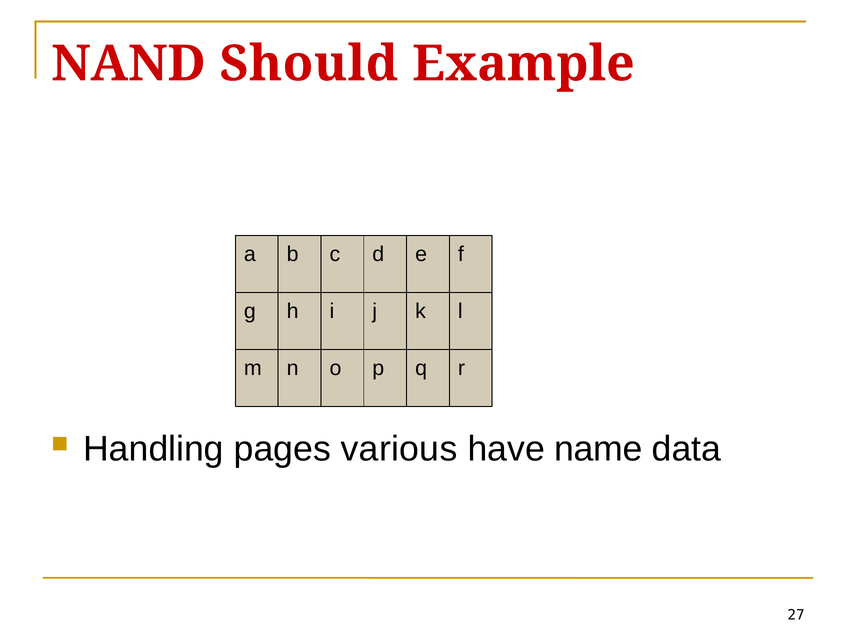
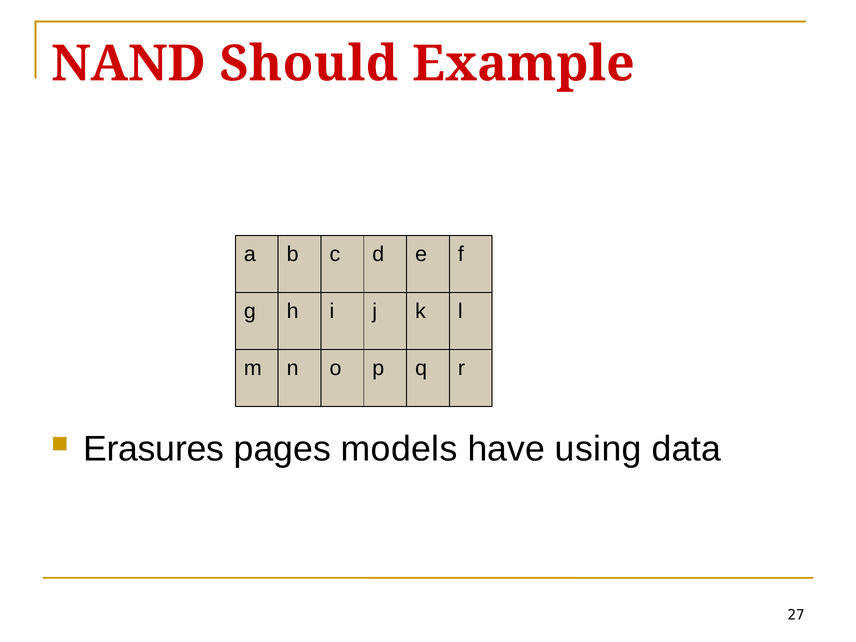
Handling: Handling -> Erasures (154, 449)
various: various -> models (399, 449)
name: name -> using (598, 449)
